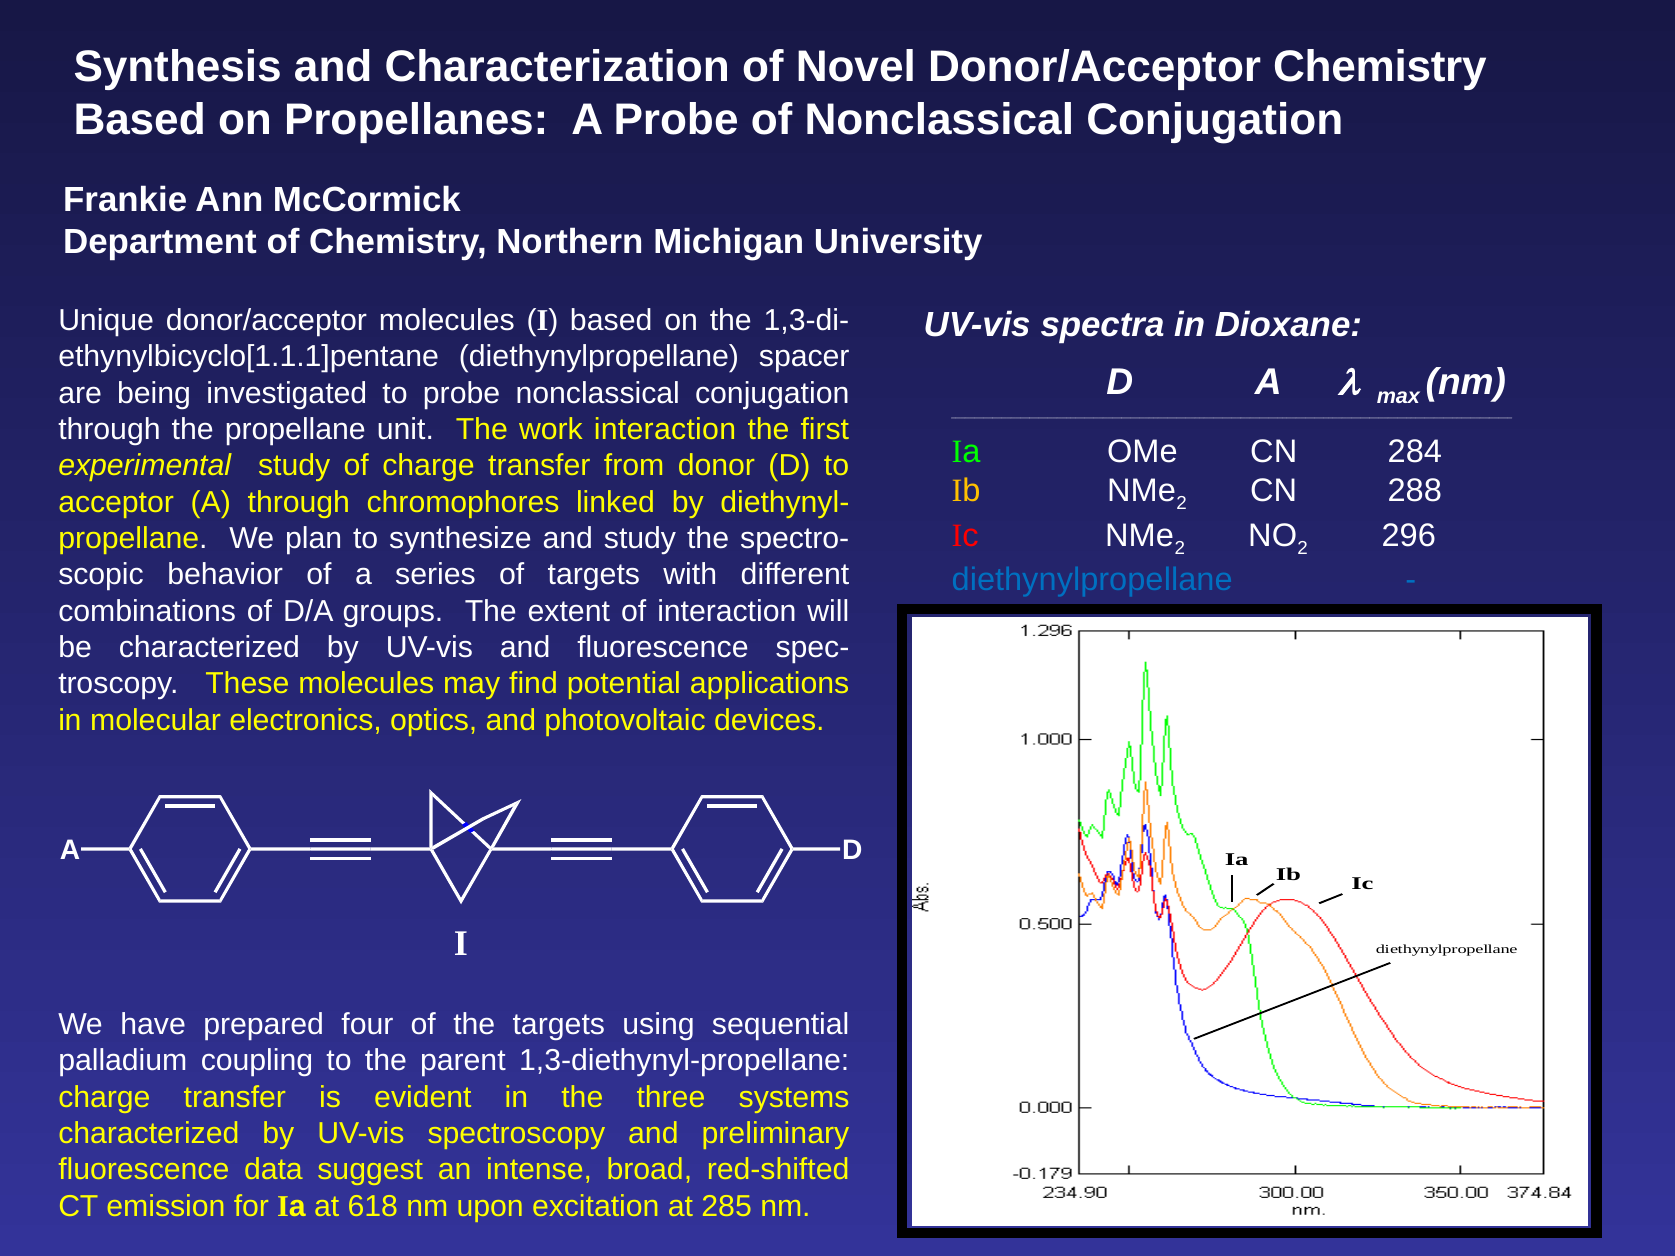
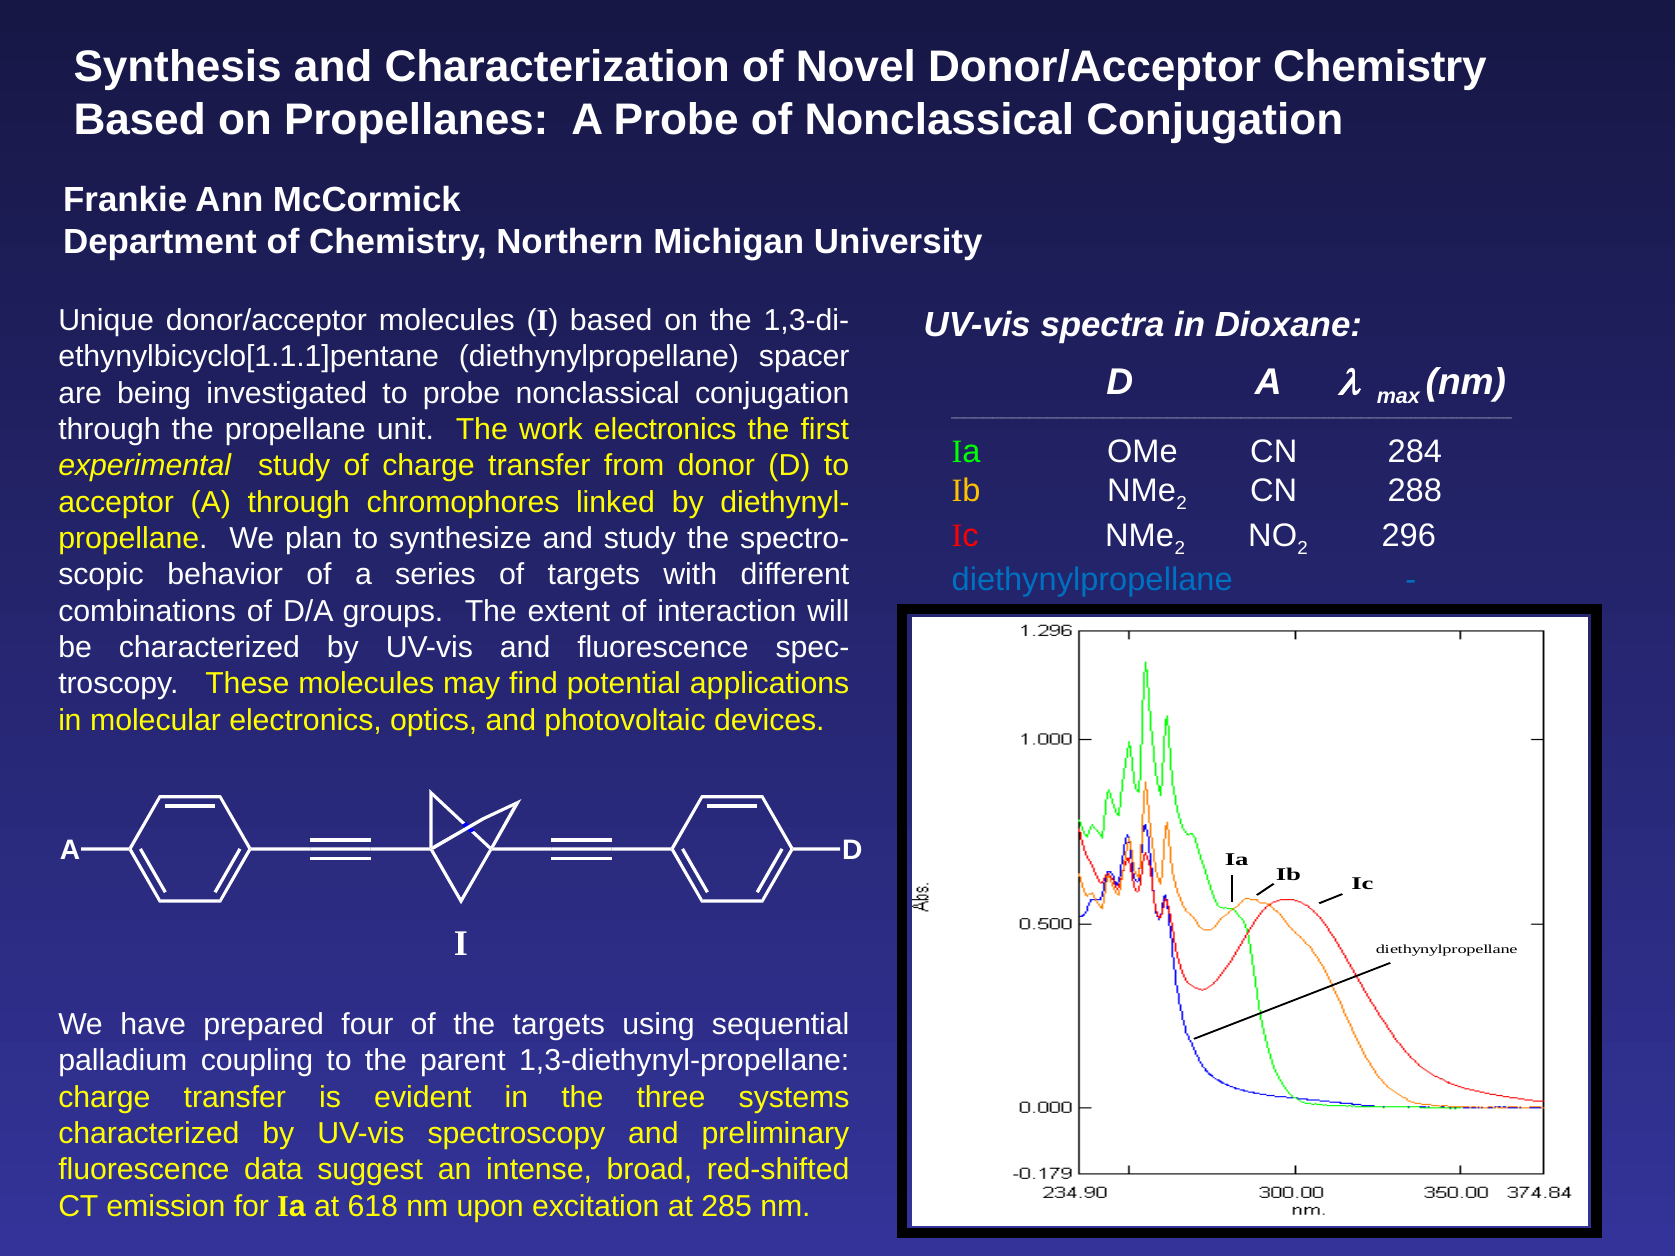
work interaction: interaction -> electronics (665, 430)
